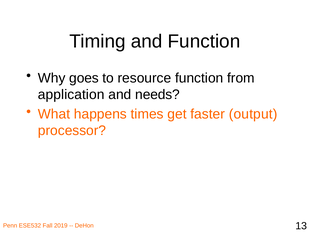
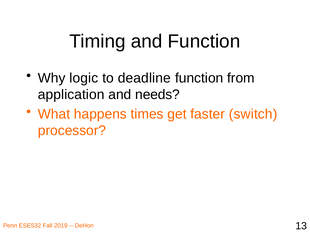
goes: goes -> logic (84, 78)
resource: resource -> deadline (144, 78)
output: output -> switch (253, 114)
